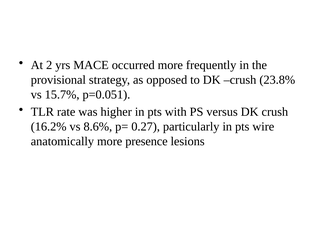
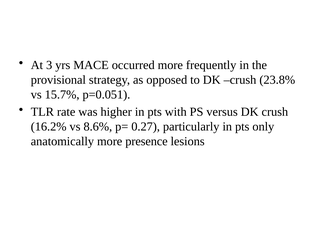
2: 2 -> 3 (49, 65)
wire: wire -> only (263, 127)
